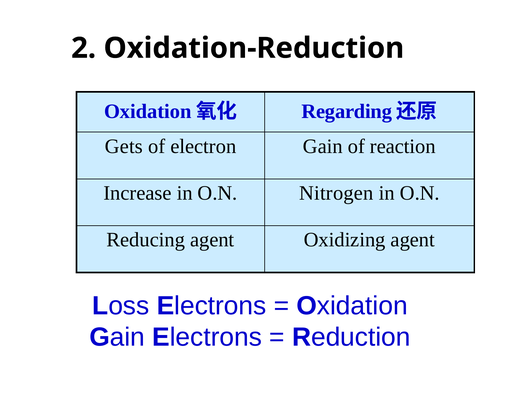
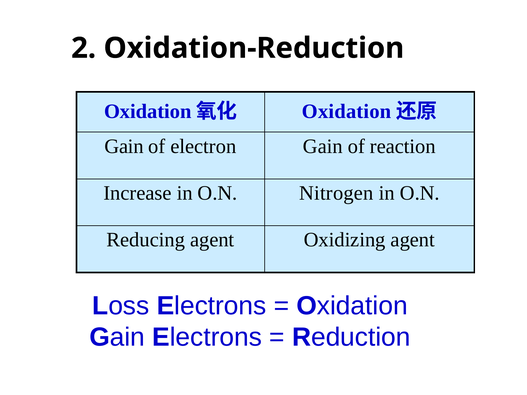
Regarding: Regarding -> Oxidation (347, 112)
Gets: Gets -> Gain (124, 146)
